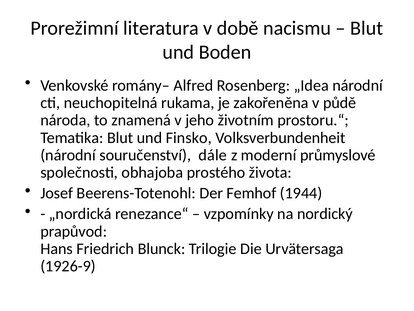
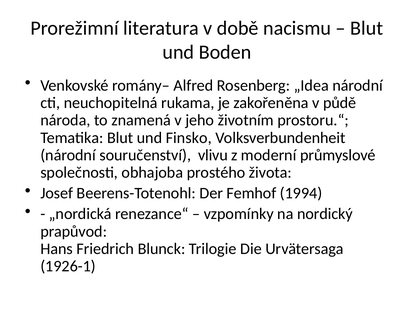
dále: dále -> vlivu (213, 155)
1944: 1944 -> 1994 (301, 193)
1926-9: 1926-9 -> 1926-1 (68, 266)
